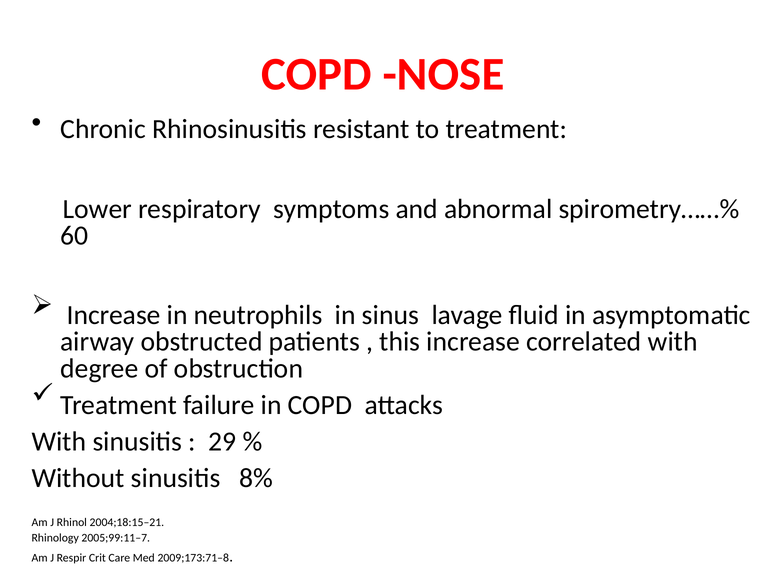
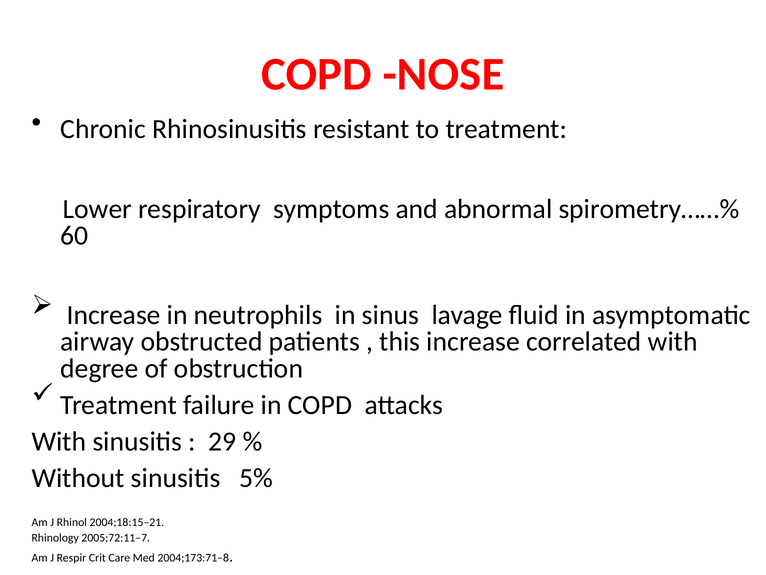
8%: 8% -> 5% (256, 478)
2005;99:11–7: 2005;99:11–7 -> 2005;72:11–7 (116, 538)
2009;173:71–8: 2009;173:71–8 -> 2004;173:71–8 (193, 557)
